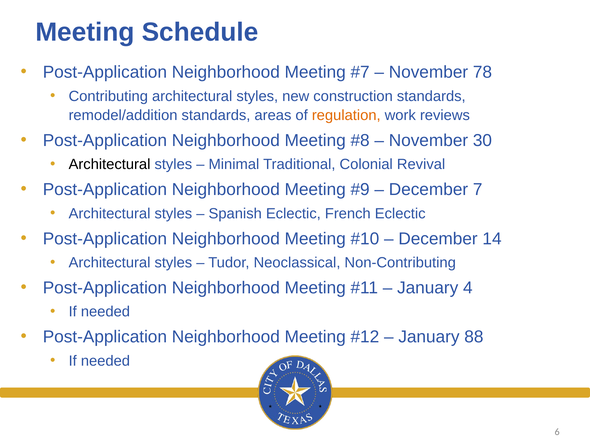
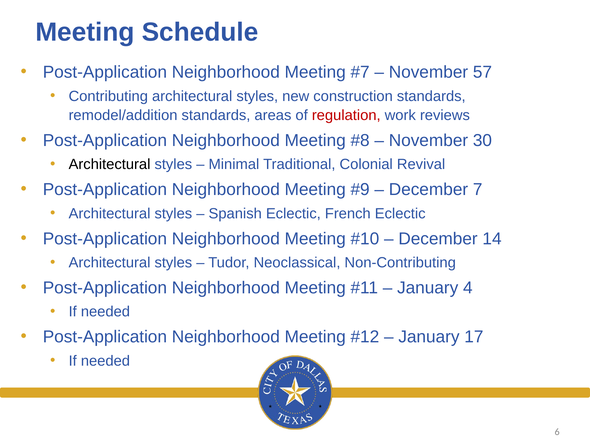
78: 78 -> 57 (482, 72)
regulation colour: orange -> red (346, 115)
88: 88 -> 17 (474, 337)
